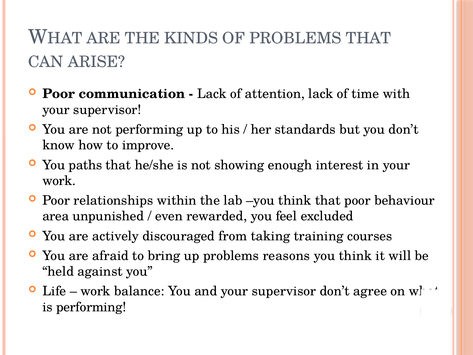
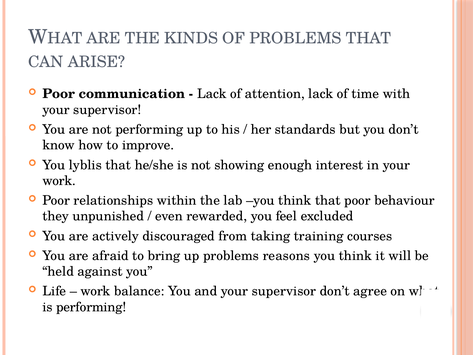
paths: paths -> lyblis (85, 165)
area: area -> they (56, 216)
